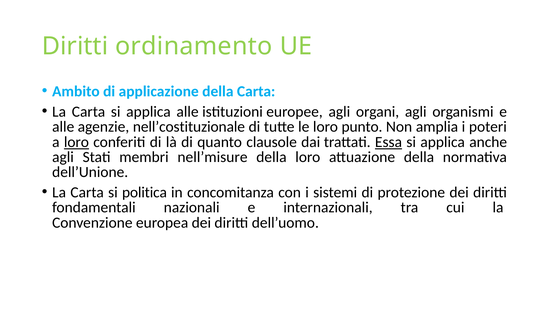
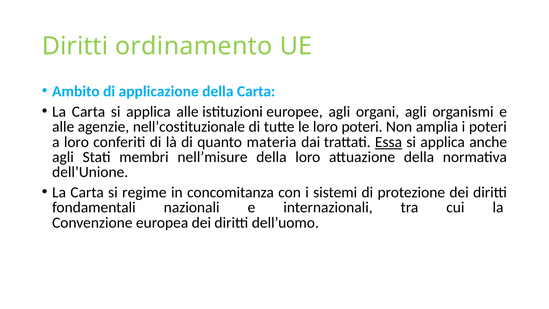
loro punto: punto -> poteri (362, 127)
loro underline: present -> none (76, 142)
clausole: clausole -> materia (272, 142)
politica: politica -> regime (144, 192)
